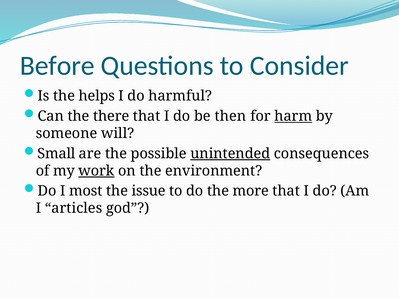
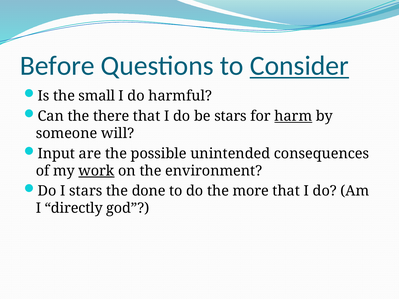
Consider underline: none -> present (299, 66)
helps: helps -> small (97, 96)
be then: then -> stars (231, 116)
Small: Small -> Input (56, 154)
unintended underline: present -> none (230, 154)
I most: most -> stars (86, 191)
issue: issue -> done (149, 191)
articles: articles -> directly (74, 208)
